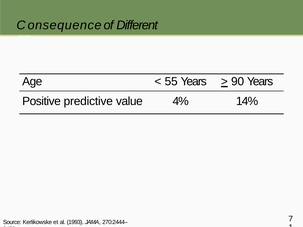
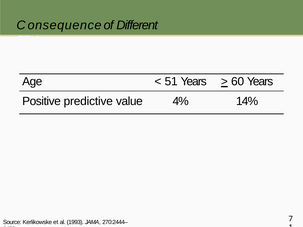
55: 55 -> 51 (171, 81)
90: 90 -> 60 (238, 81)
